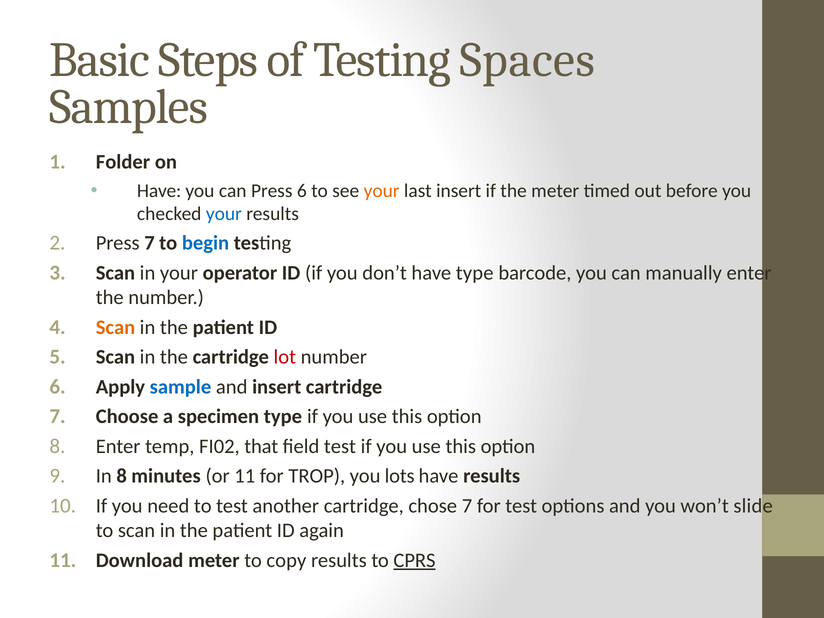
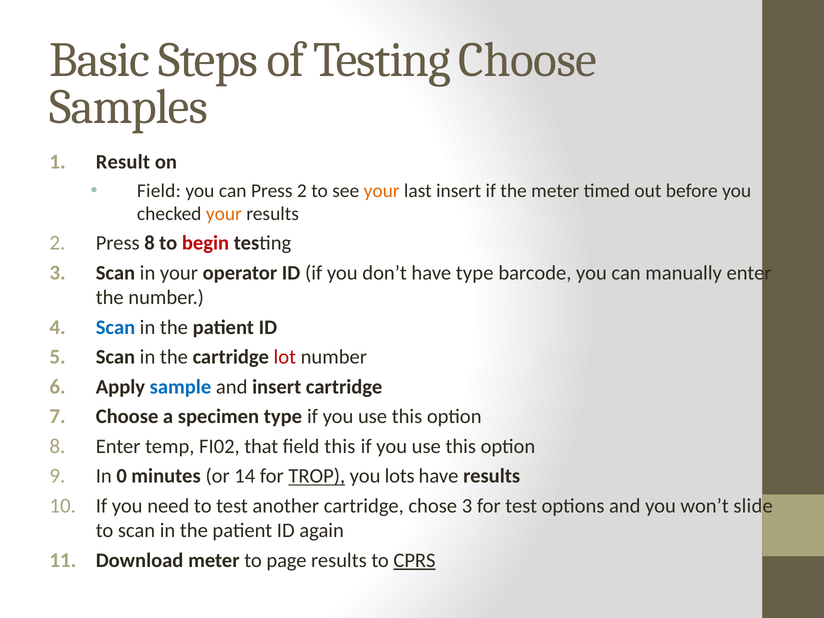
Testing Spaces: Spaces -> Choose (528, 60)
Folder: Folder -> Result (123, 162)
Have: Have -> Field (159, 191)
Press 6: 6 -> 2 (302, 191)
your colour: blue -> orange (224, 214)
Press 7: 7 -> 8 (149, 243)
begin colour: blue -> red (206, 243)
Scan colour: orange -> blue (115, 327)
field test: test -> this (340, 446)
In 8: 8 -> 0 (122, 476)
or 11: 11 -> 14 (245, 476)
TROP underline: none -> present (317, 476)
chose 7: 7 -> 3 (467, 506)
copy: copy -> page (287, 560)
